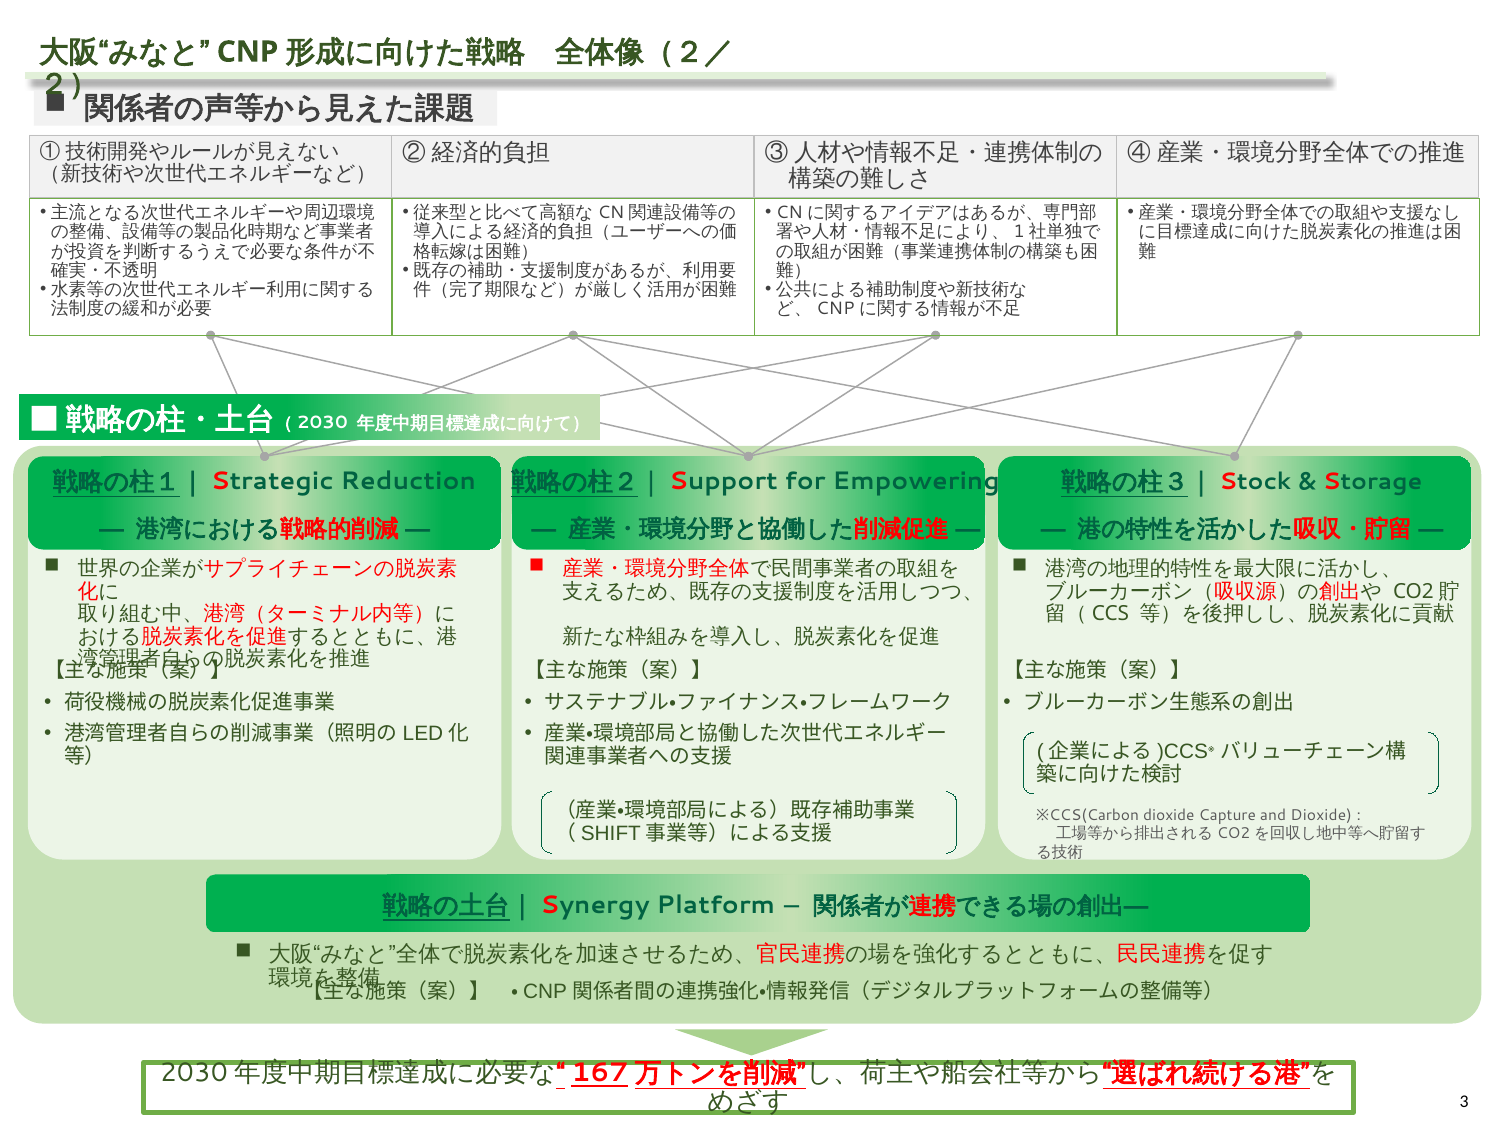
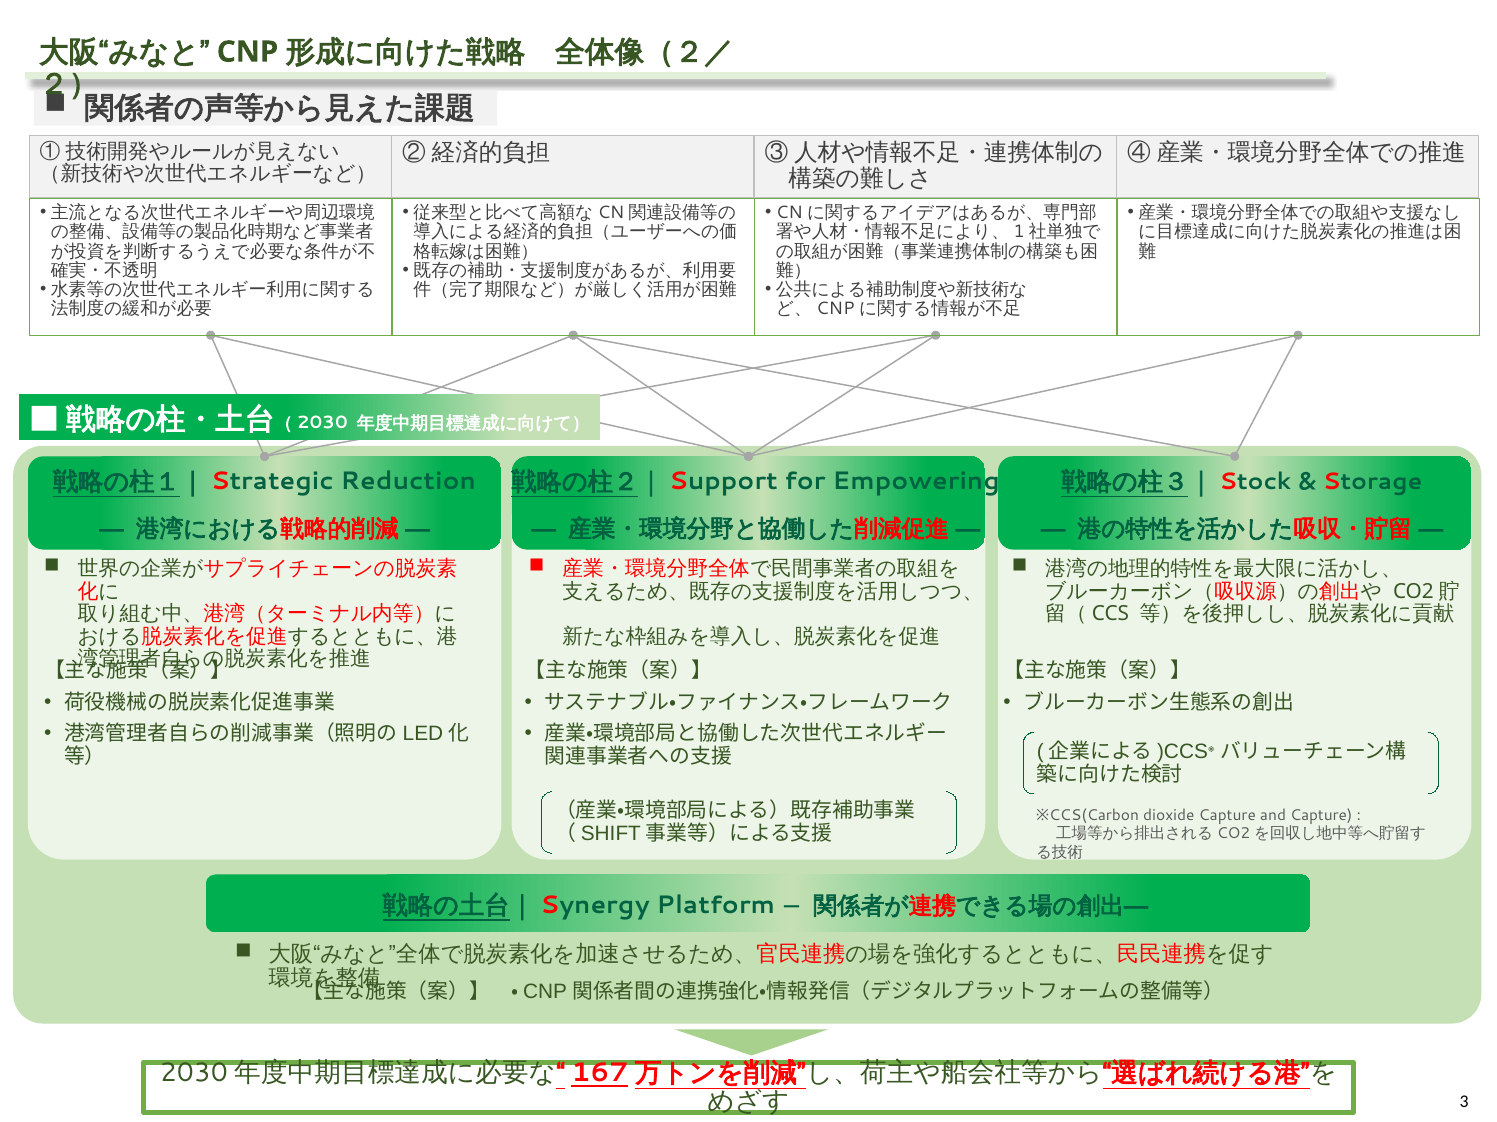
and Dioxide: Dioxide -> Capture (1321, 816)
